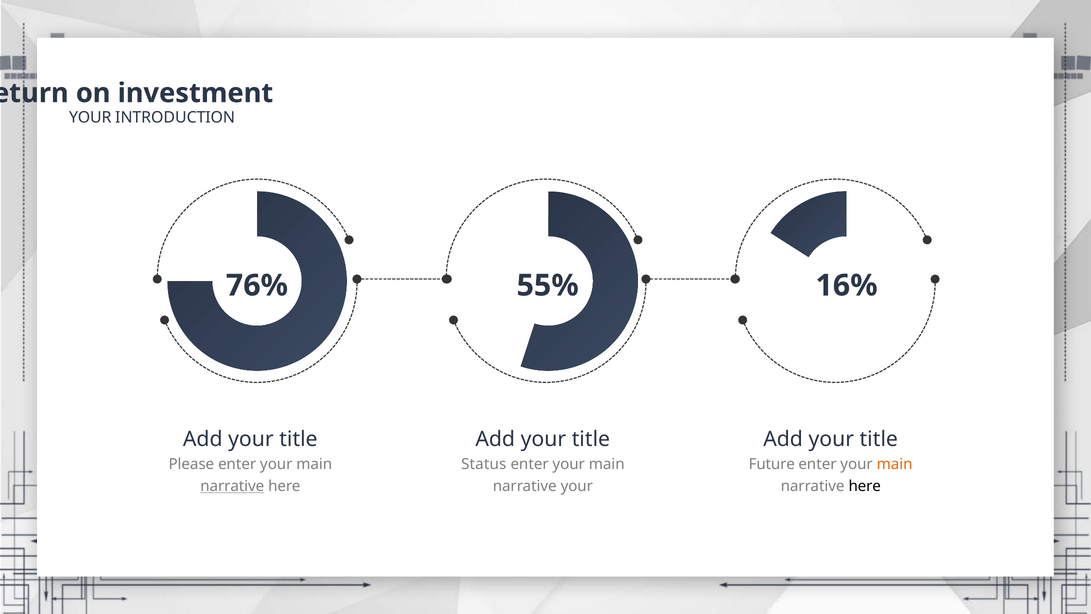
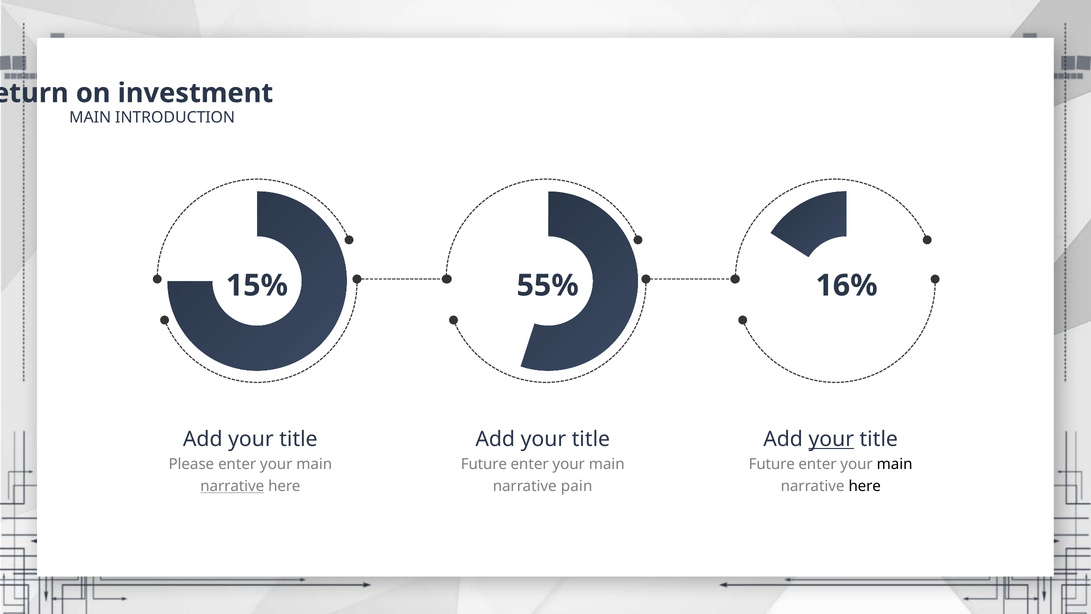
YOUR: YOUR -> MAIN (90, 117)
76%: 76% -> 15% (257, 285)
your underline: none -> present (831, 439)
Status: Status -> Future (484, 464)
main colour: orange -> black (895, 464)
narrative your: your -> pain (577, 486)
